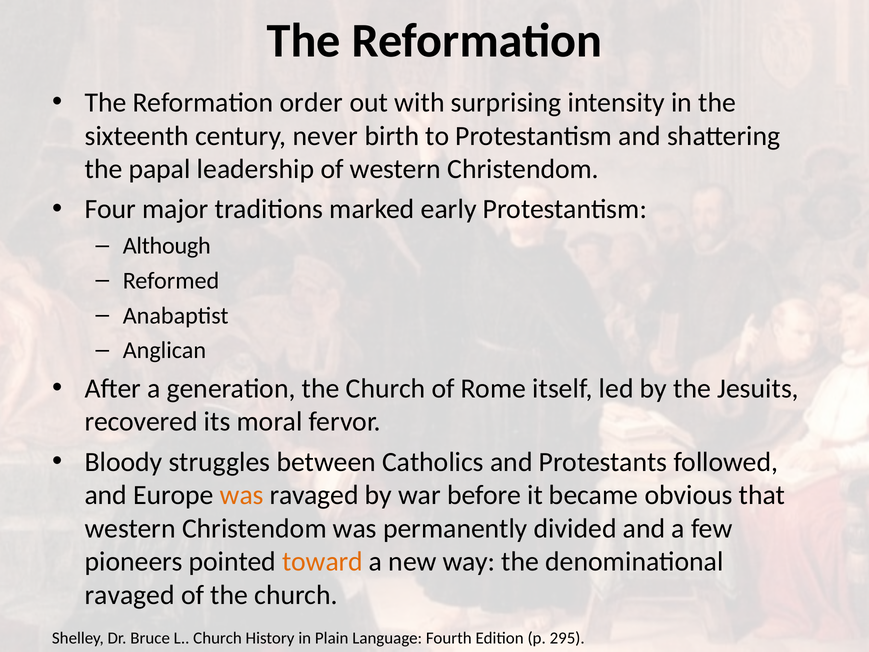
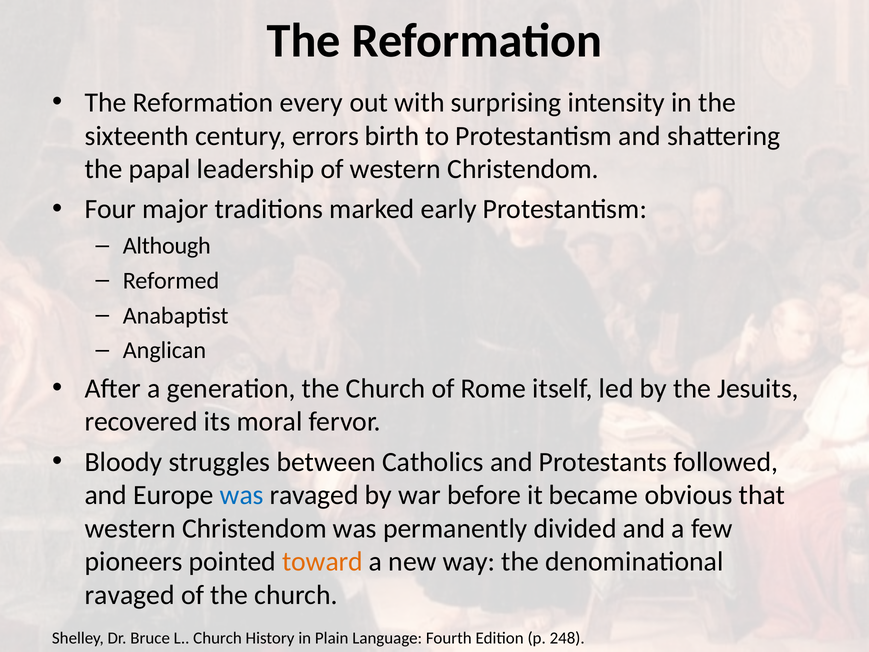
order: order -> every (311, 103)
never: never -> errors (326, 136)
was colour: orange -> blue (242, 495)
295: 295 -> 248 (567, 638)
